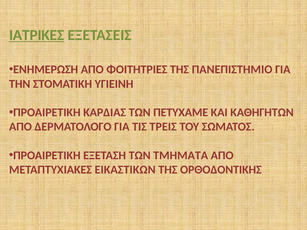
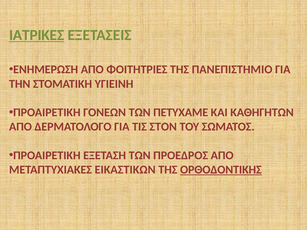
ΚΑΡΔΙΑΣ: ΚΑΡΔΙΑΣ -> ΓΟΝΕΩΝ (105, 113)
ΤΡΕΙΣ: ΤΡΕΙΣ -> ΣΤΟΝ (163, 127)
ΤΜΗΜΑΤΑ: ΤΜΗΜΑΤΑ -> ΠΡΟΕΔΡΟΣ (181, 156)
ΟΡΘΟΔΟΝΤΙΚΗΣ underline: none -> present (221, 170)
